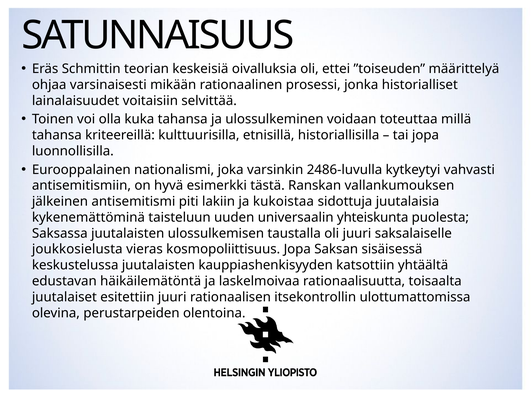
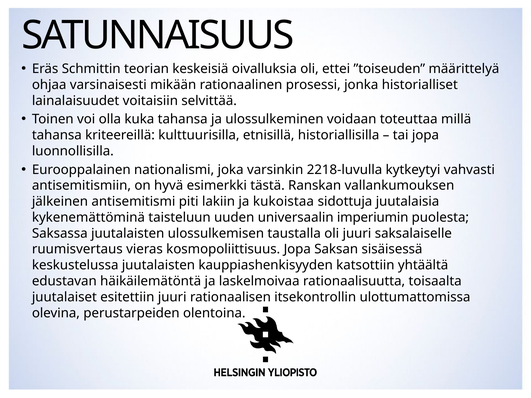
2486-luvulla: 2486-luvulla -> 2218-luvulla (345, 170)
yhteiskunta: yhteiskunta -> imperiumin (373, 218)
joukkosielusta: joukkosielusta -> ruumisvertaus (77, 249)
